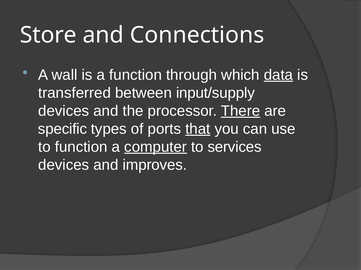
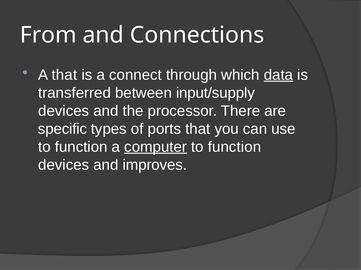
Store: Store -> From (48, 35)
A wall: wall -> that (64, 75)
a function: function -> connect (136, 75)
There underline: present -> none (241, 111)
that underline: present -> none (198, 129)
services: services -> function (234, 147)
